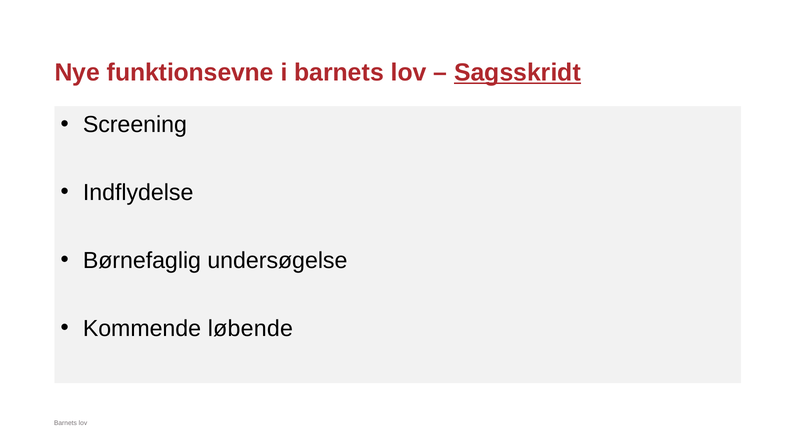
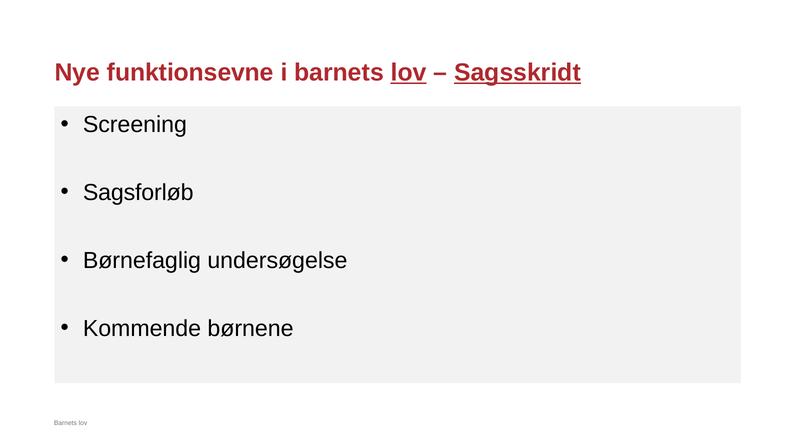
lov underline: none -> present (409, 72)
Indflydelse: Indflydelse -> Sagsforløb (138, 192)
løbende: løbende -> børnene (251, 328)
